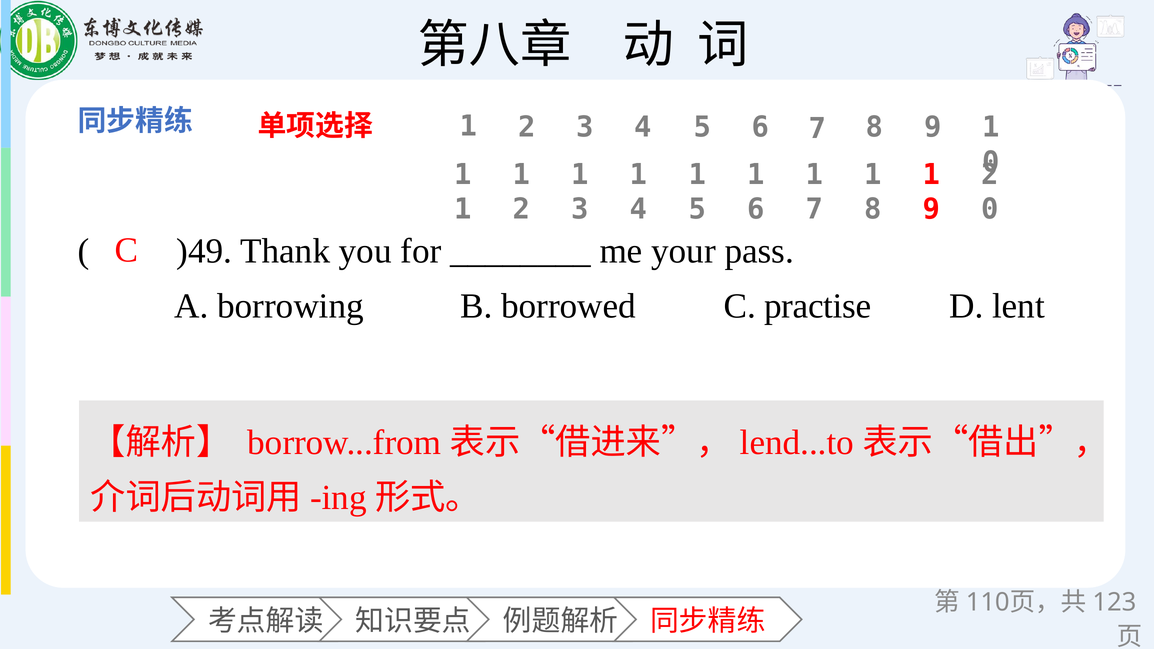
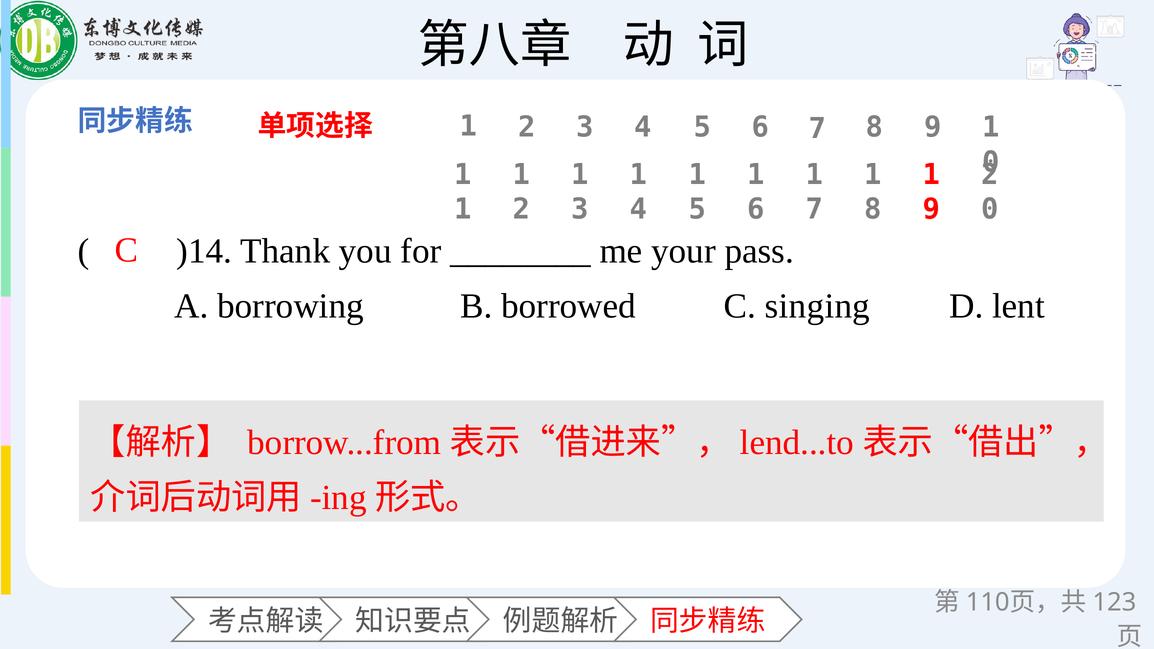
)49: )49 -> )14 (204, 251)
practise: practise -> singing (817, 306)
